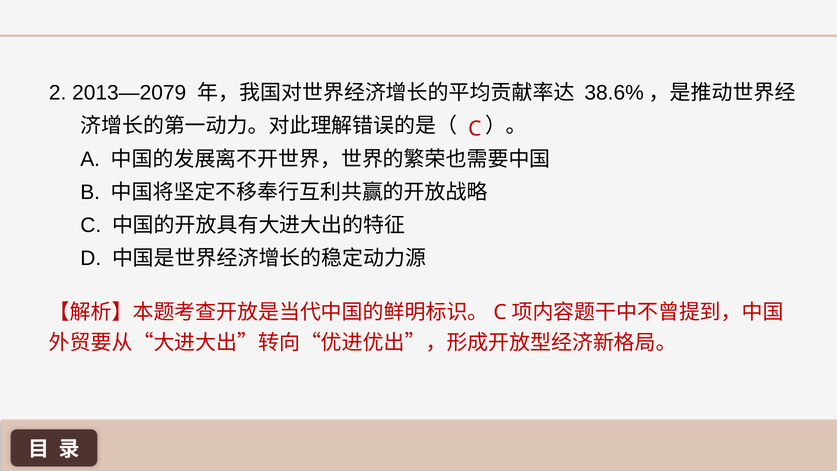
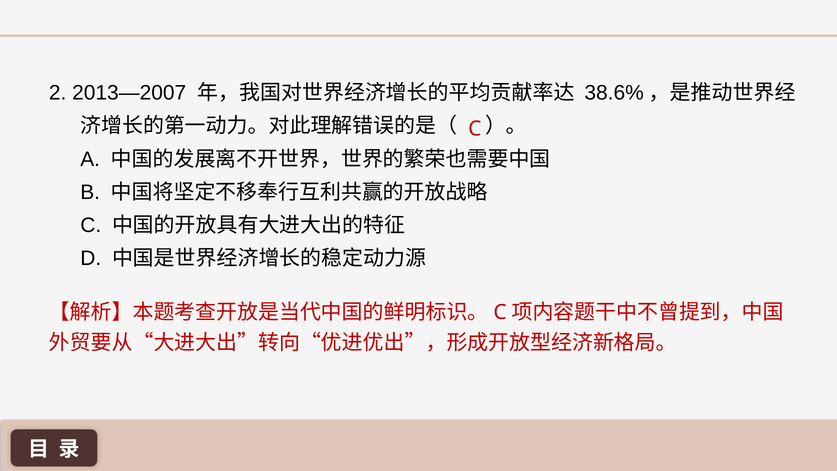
2013—2079: 2013—2079 -> 2013—2007 (129, 93)
